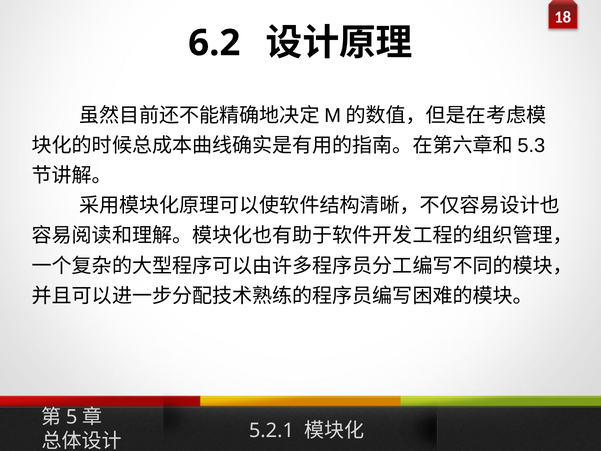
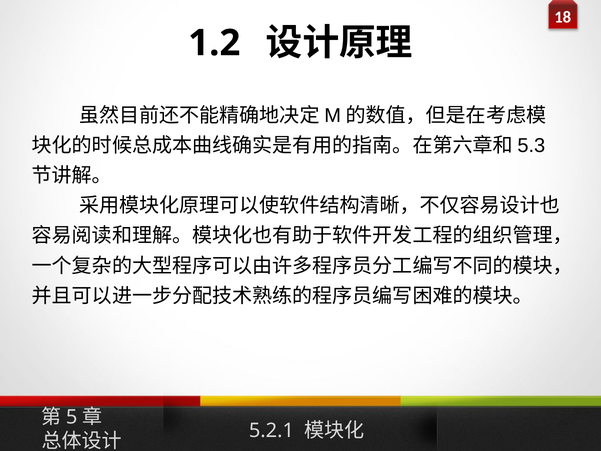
6.2: 6.2 -> 1.2 (214, 43)
